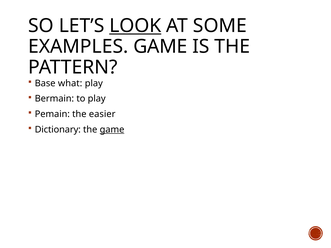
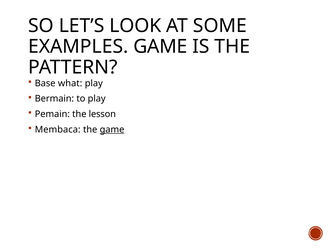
LOOK underline: present -> none (135, 26)
easier: easier -> lesson (102, 114)
Dictionary: Dictionary -> Membaca (58, 130)
